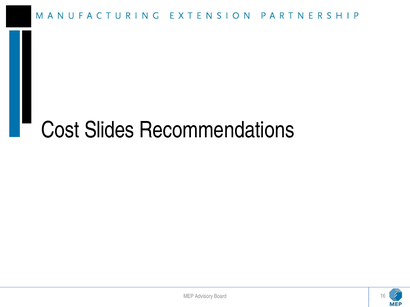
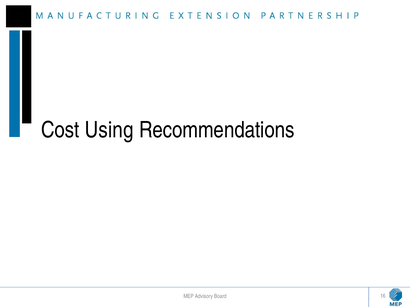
Slides: Slides -> Using (109, 130)
